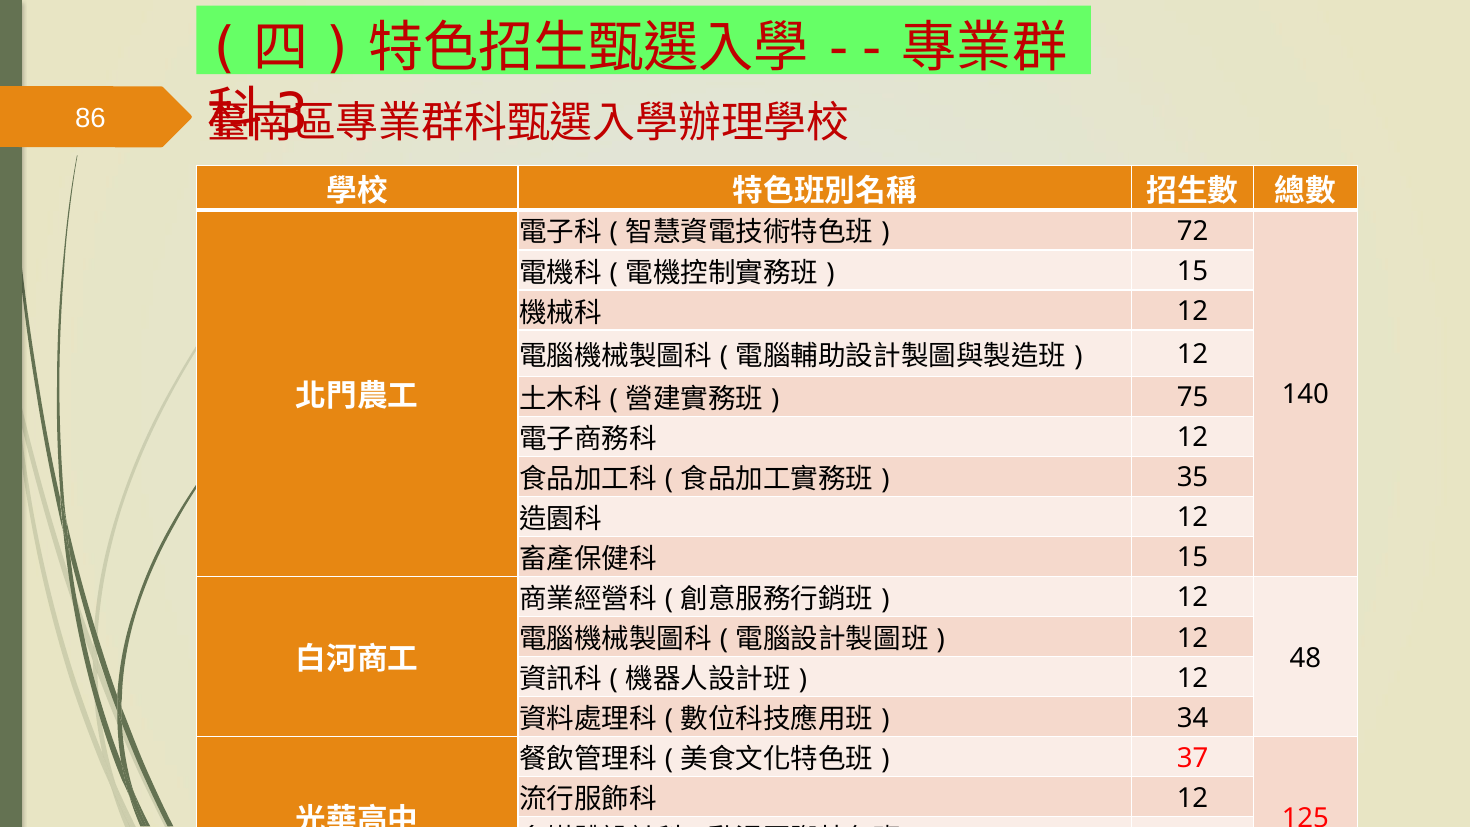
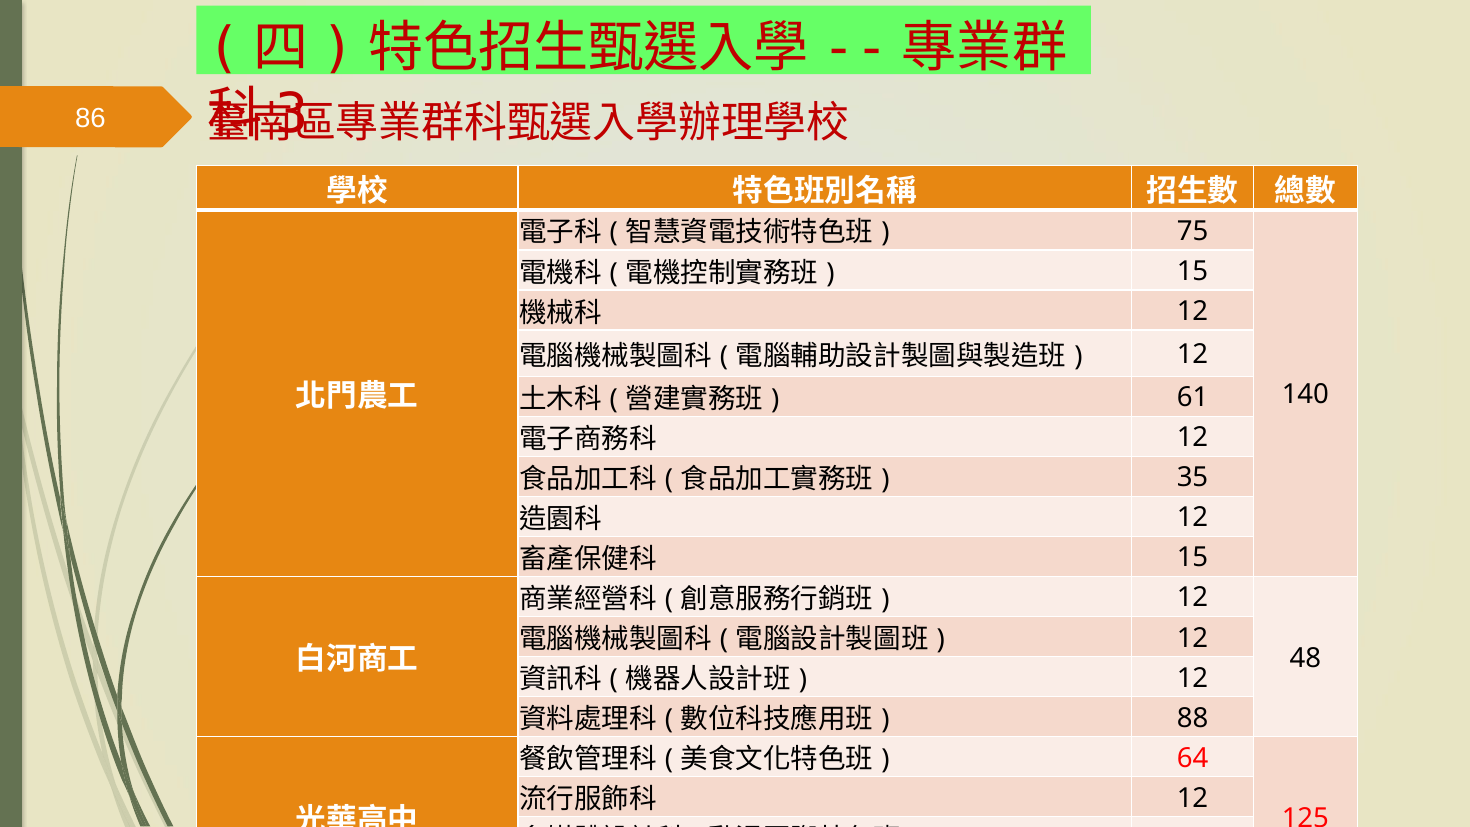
72: 72 -> 75 (1193, 231)
75: 75 -> 61 (1193, 398)
34: 34 -> 88 (1193, 718)
37: 37 -> 64 (1193, 758)
